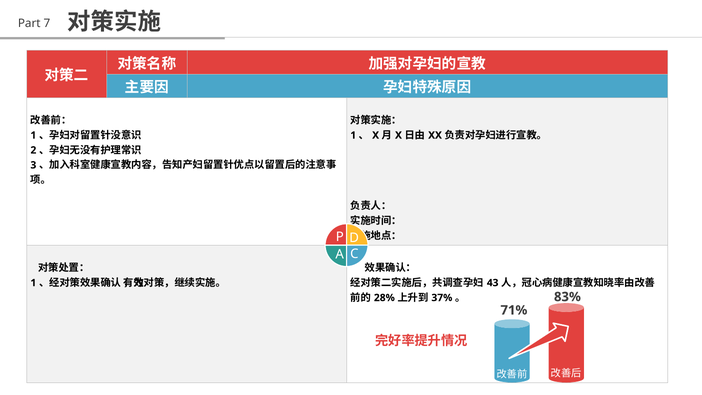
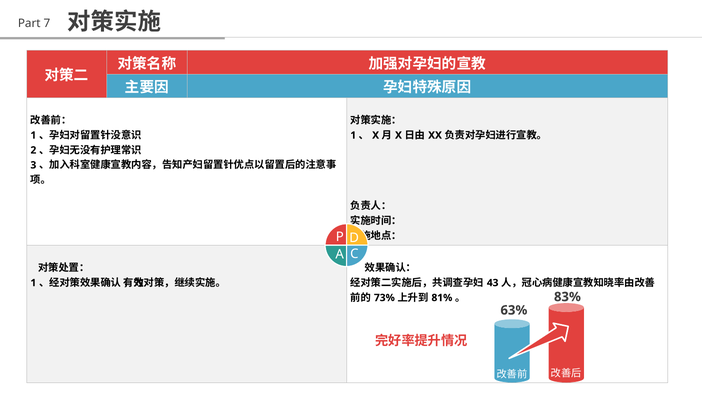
28%: 28% -> 73% (384, 298)
37%: 37% -> 81% (442, 298)
71%: 71% -> 63% (514, 310)
